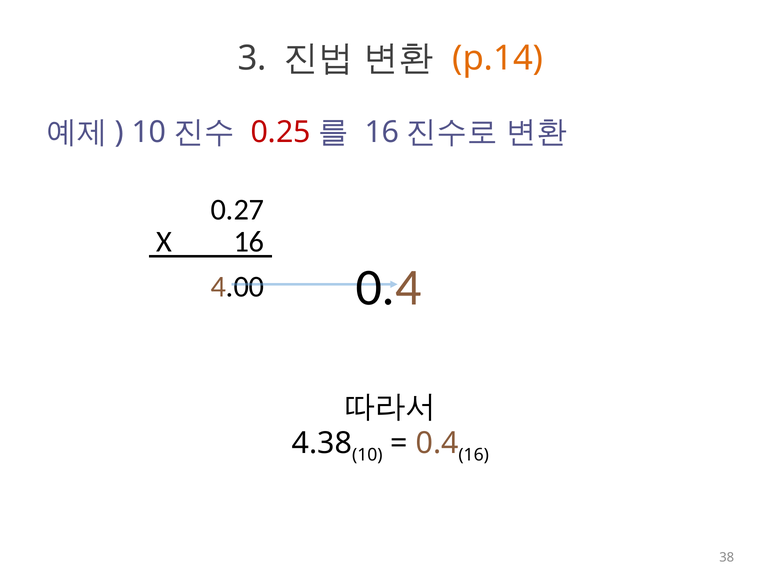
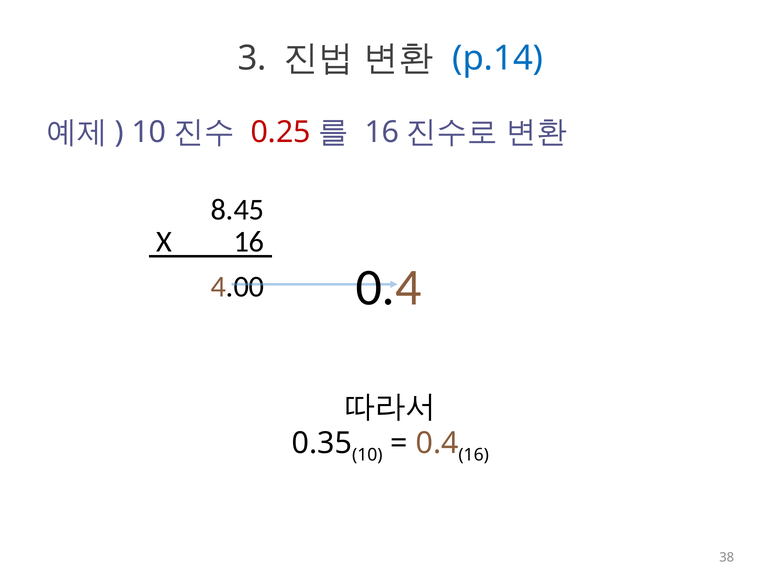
p.14 colour: orange -> blue (498, 58)
0.27: 0.27 -> 8.45 (237, 210)
4.38: 4.38 -> 0.35 (322, 444)
